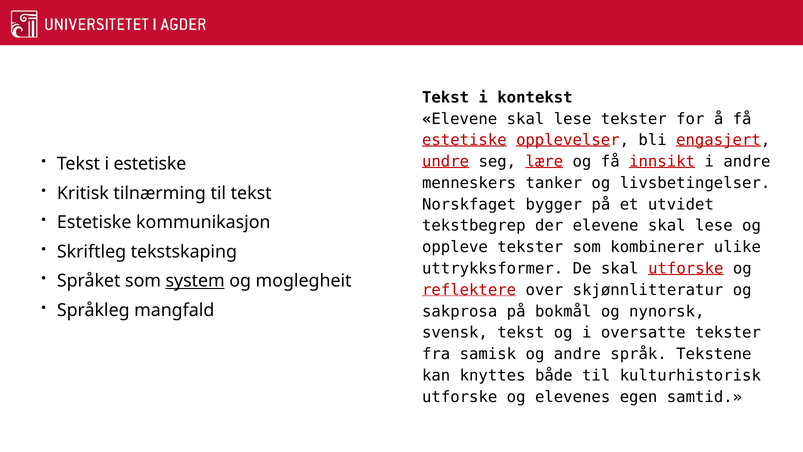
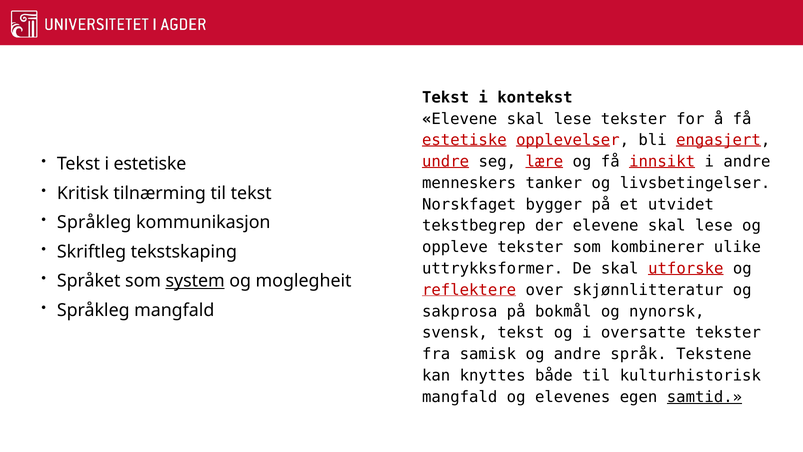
Estetiske: Estetiske -> Språkleg (94, 222)
utforske: utforske -> mangfald (460, 397)
samtid underline: none -> present (704, 397)
